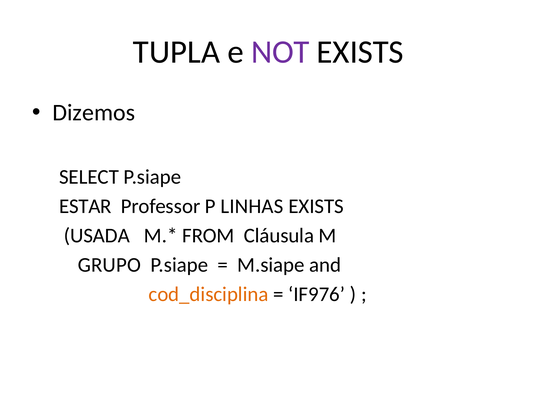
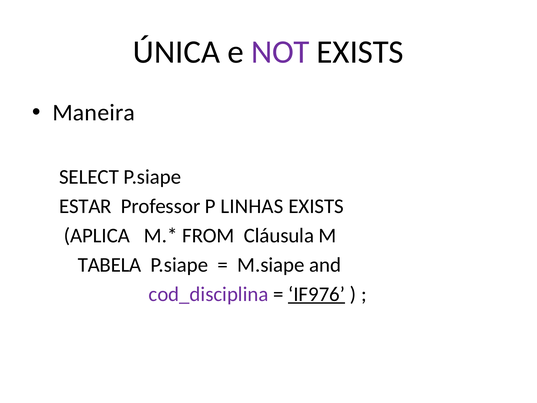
TUPLA: TUPLA -> ÚNICA (177, 52)
Dizemos: Dizemos -> Maneira (94, 113)
USADA: USADA -> APLICA (97, 235)
GRUPO: GRUPO -> TABELA (110, 265)
cod_disciplina colour: orange -> purple (208, 294)
IF976 underline: none -> present (317, 294)
